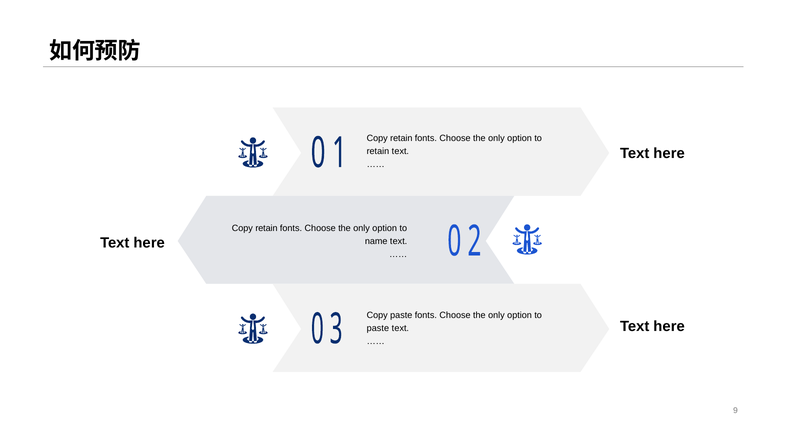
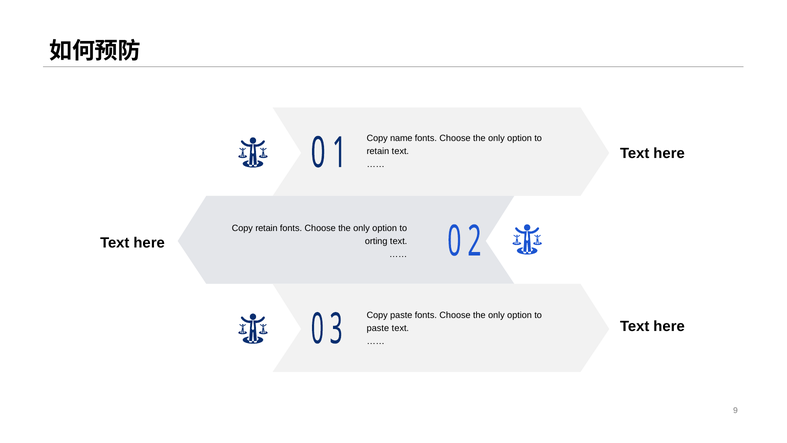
retain: retain -> name (401, 138)
name: name -> orting (376, 241)
